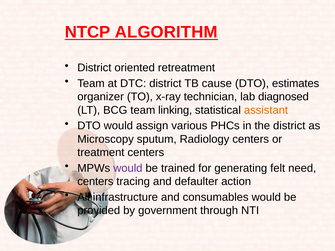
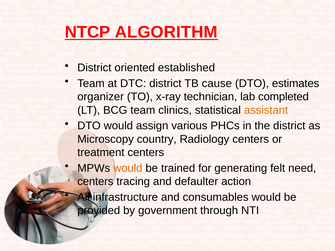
retreatment: retreatment -> established (186, 68)
diagnosed: diagnosed -> completed (283, 97)
linking: linking -> clinics (175, 110)
sputum: sputum -> country (157, 139)
would colour: purple -> orange (128, 168)
